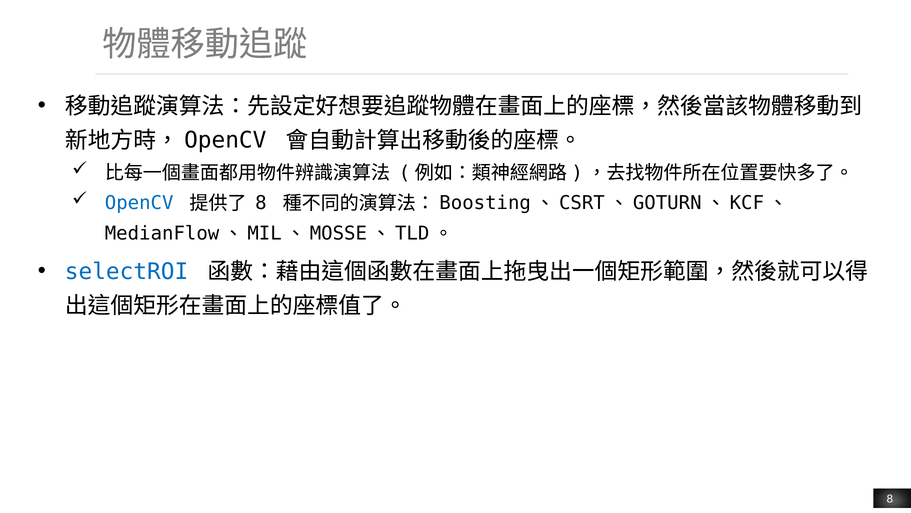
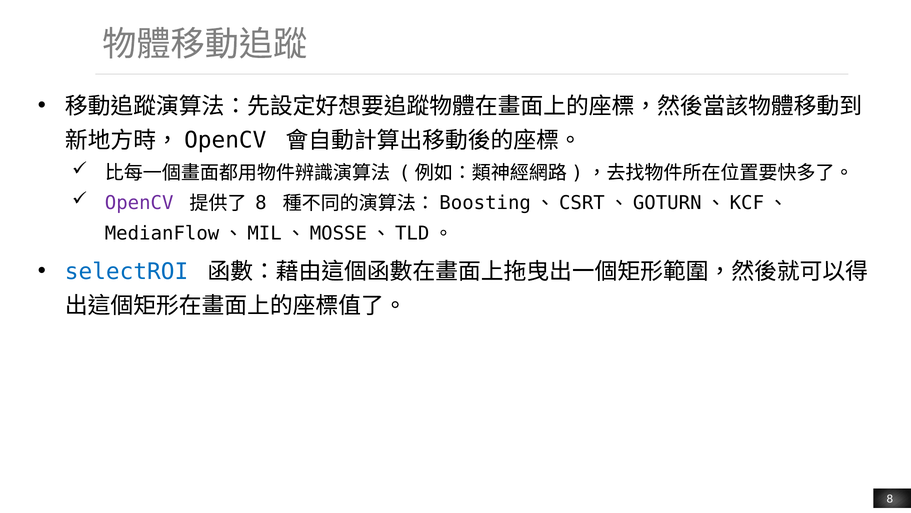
OpenCV colour: blue -> purple (139, 203)
